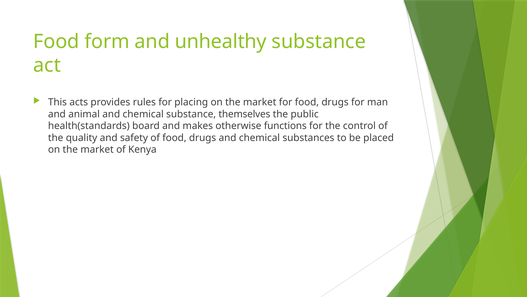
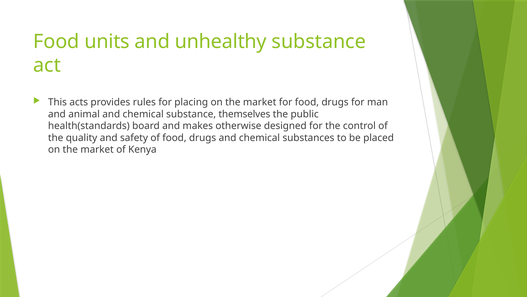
form: form -> units (107, 42)
functions: functions -> designed (285, 126)
